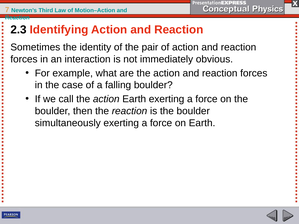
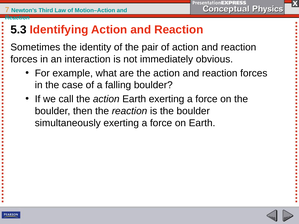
2.3: 2.3 -> 5.3 (19, 30)
